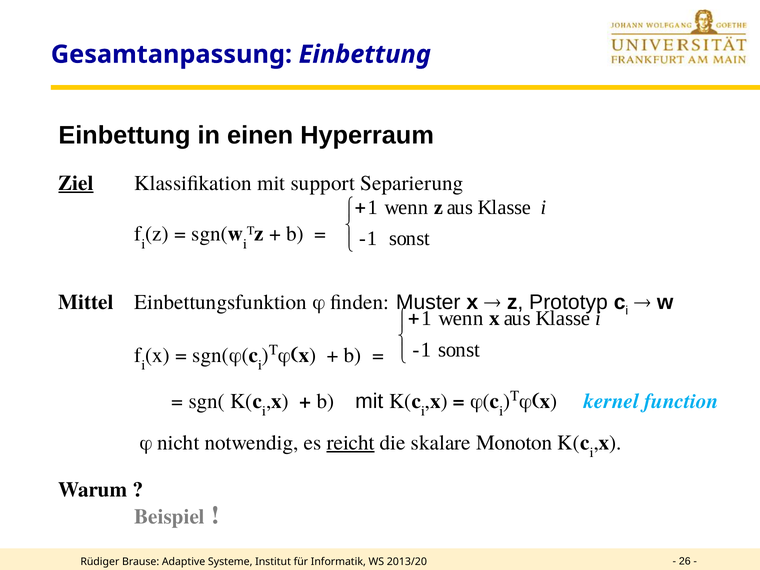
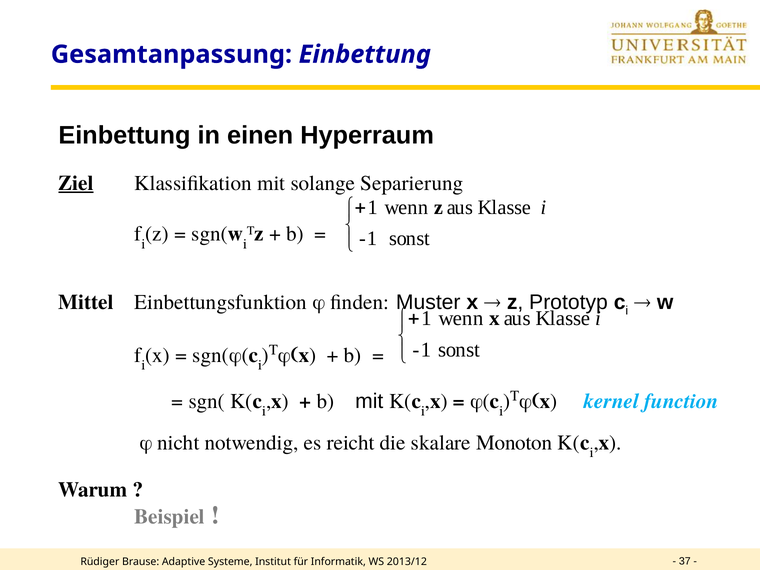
support: support -> solange (323, 183)
reicht underline: present -> none (351, 443)
2013/20: 2013/20 -> 2013/12 (407, 562)
26: 26 -> 37 (685, 561)
